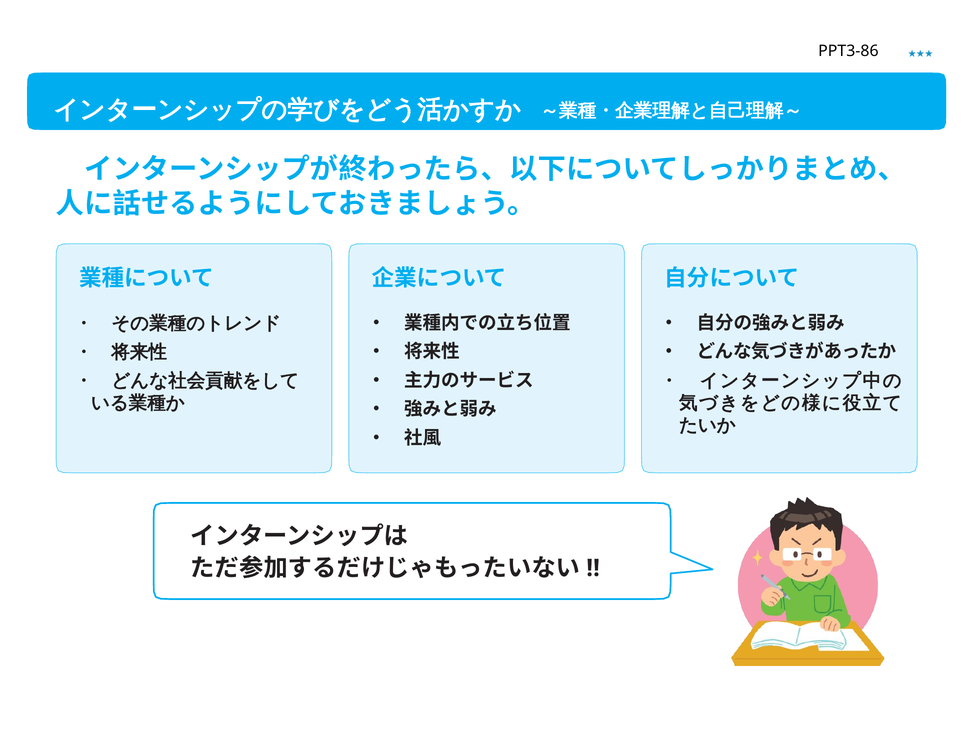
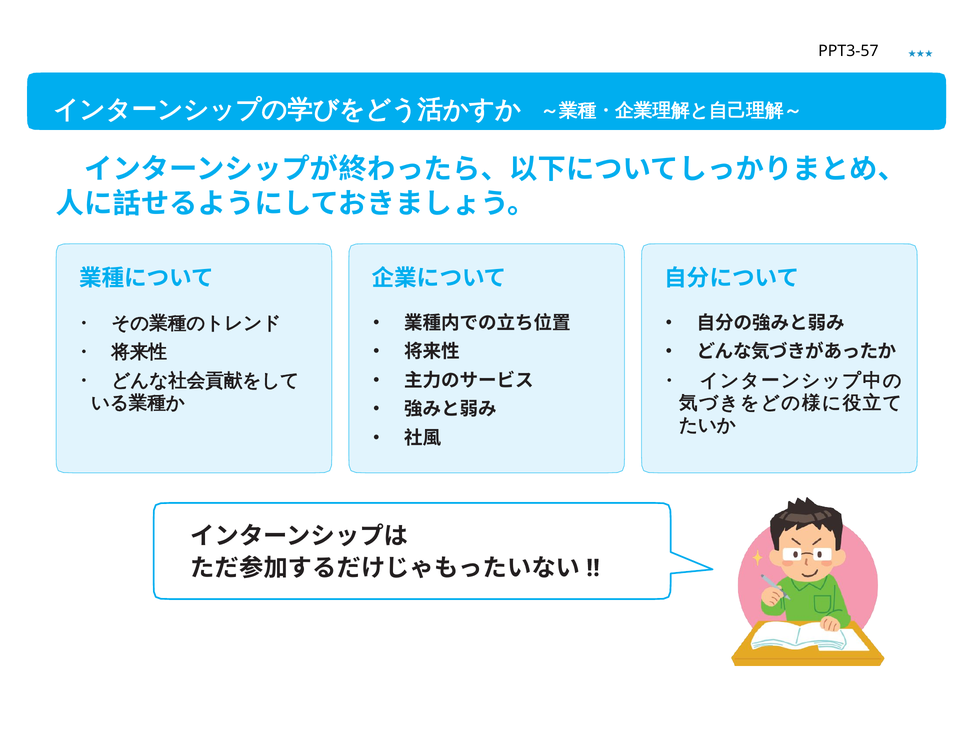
PPT3-86: PPT3-86 -> PPT3-57 (848, 51)
